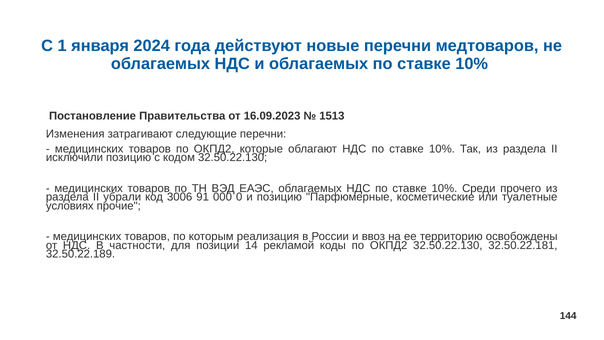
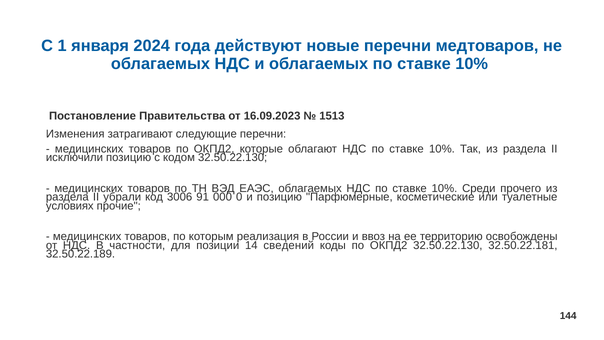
рекламой: рекламой -> сведений (289, 245)
